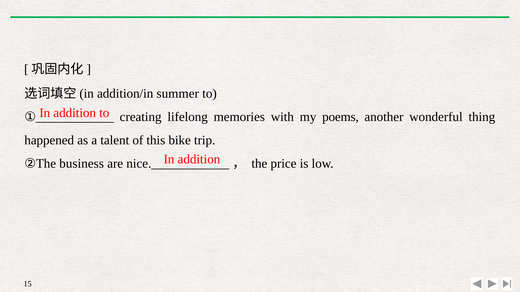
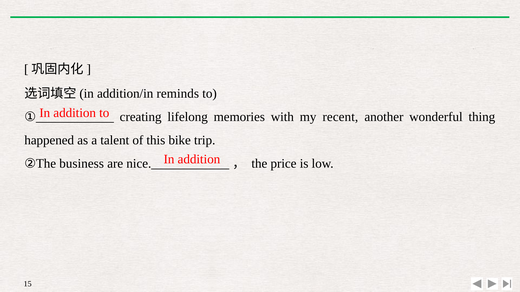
summer: summer -> reminds (178, 94)
poems: poems -> recent (340, 117)
